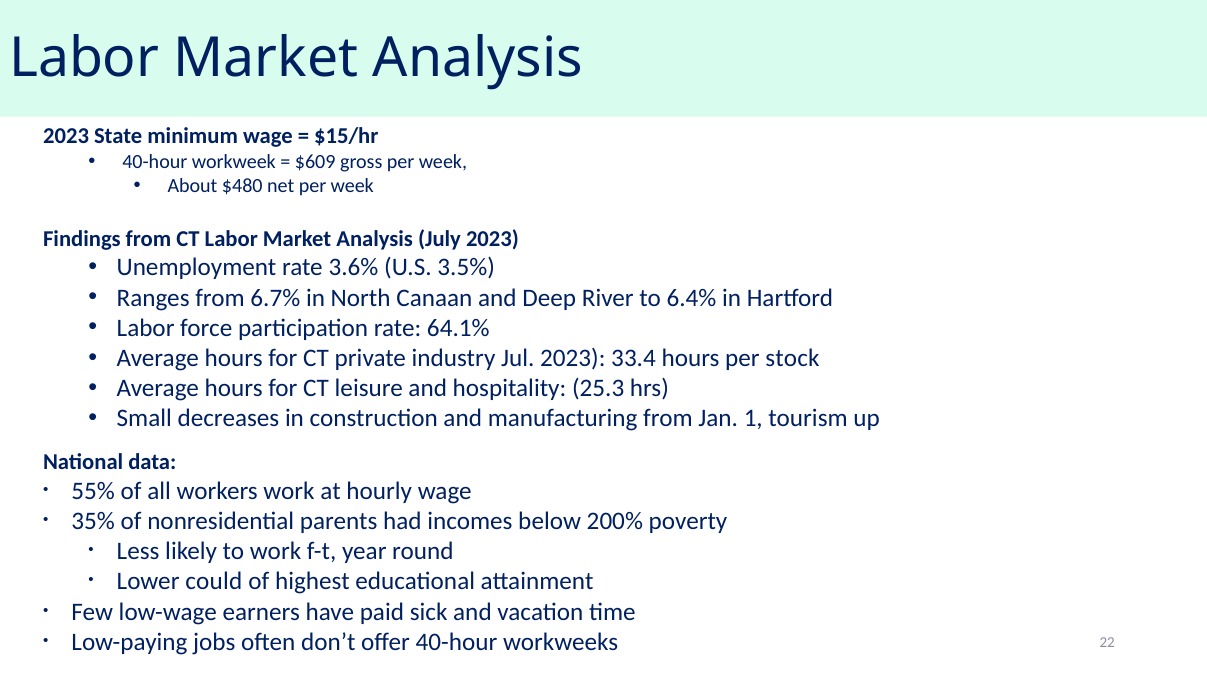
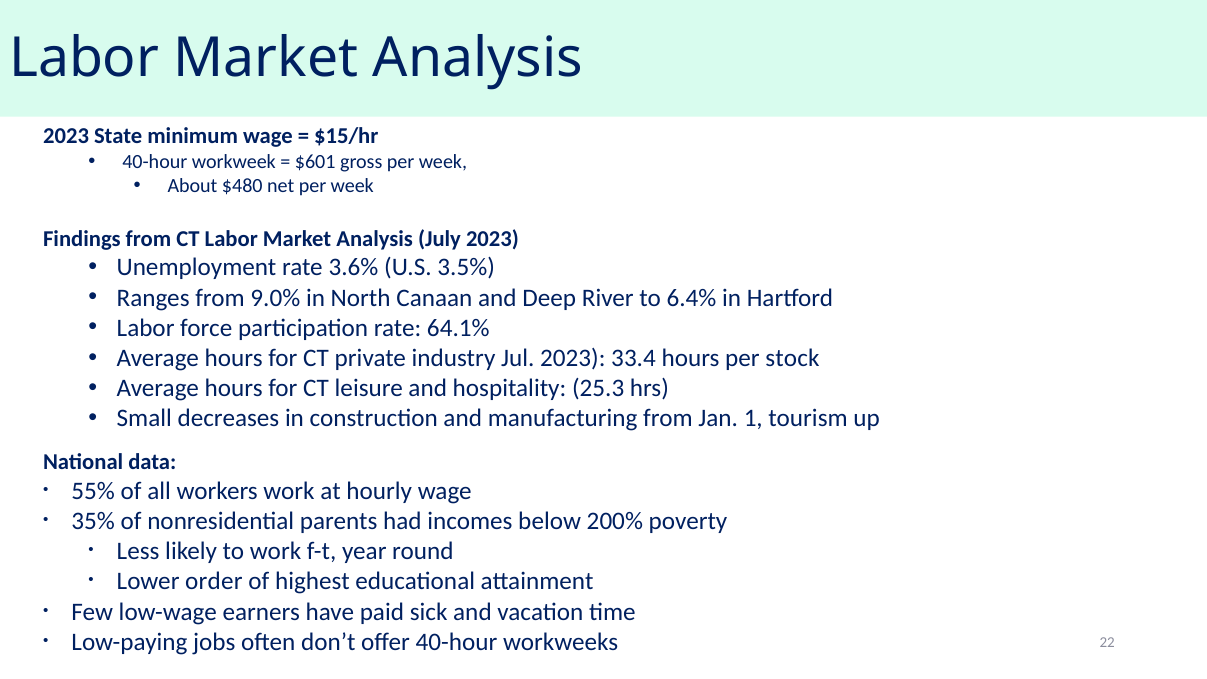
$609: $609 -> $601 (315, 162)
6.7%: 6.7% -> 9.0% (275, 298)
could: could -> order (214, 581)
